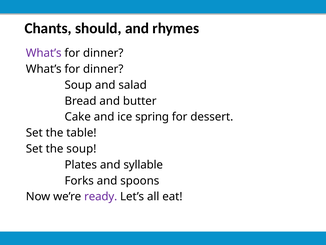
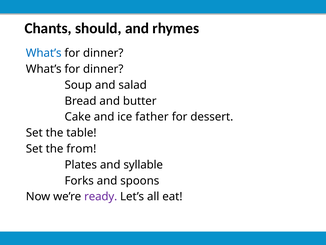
What’s colour: purple -> blue (44, 53)
spring: spring -> father (152, 117)
the soup: soup -> from (81, 149)
